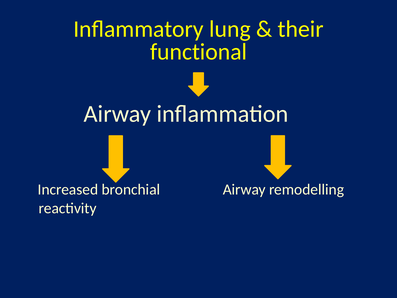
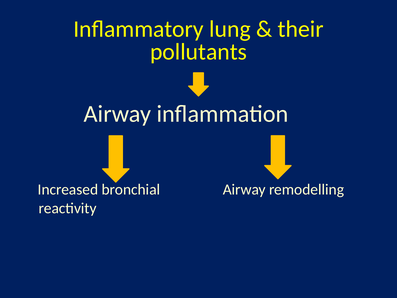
functional: functional -> pollutants (199, 52)
